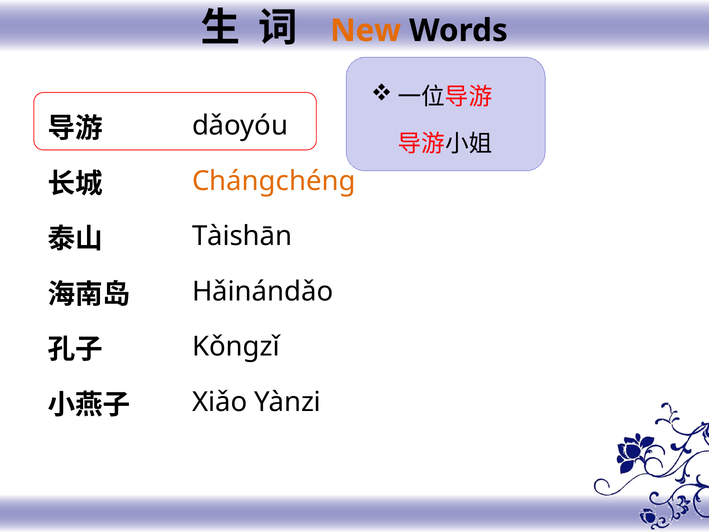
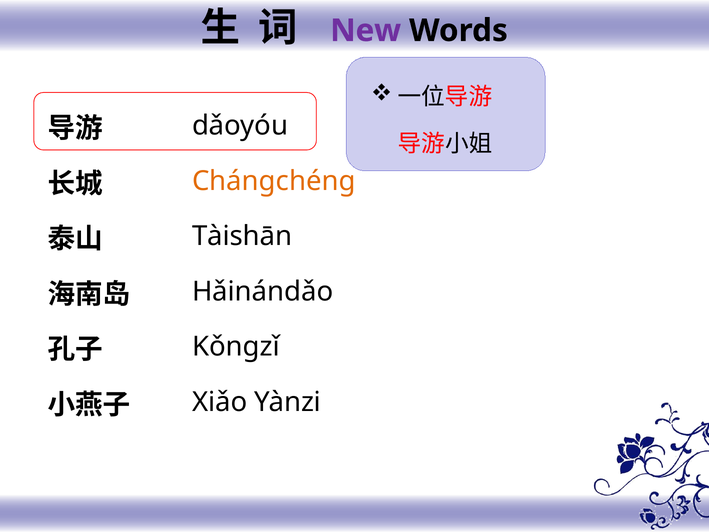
New colour: orange -> purple (366, 31)
